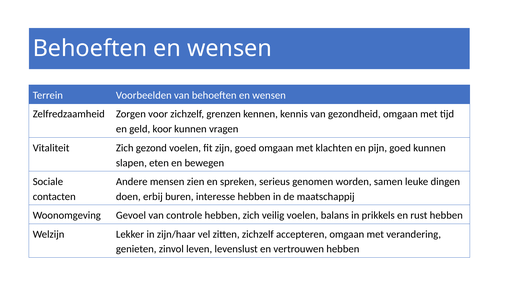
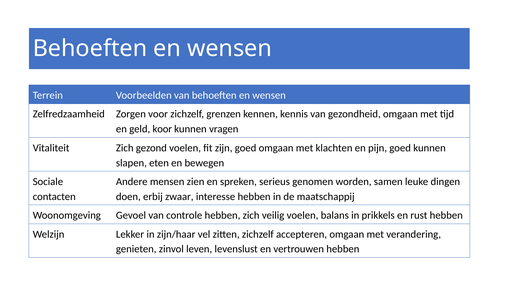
buren: buren -> zwaar (179, 197)
